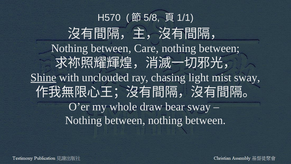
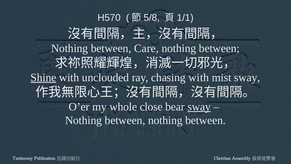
chasing light: light -> with (199, 77)
draw: draw -> close (151, 107)
sway underline: none -> present (199, 107)
